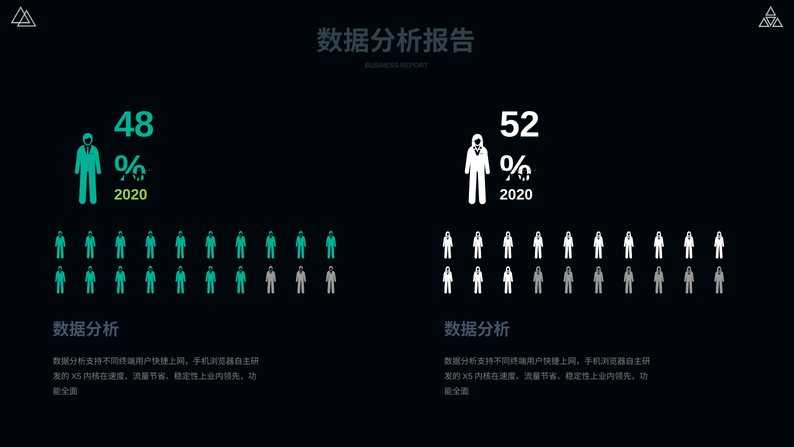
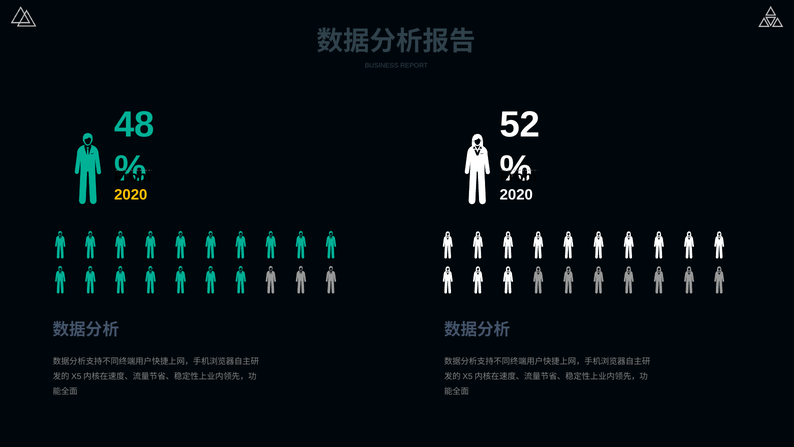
2020 colour: light green -> yellow (131, 195)
